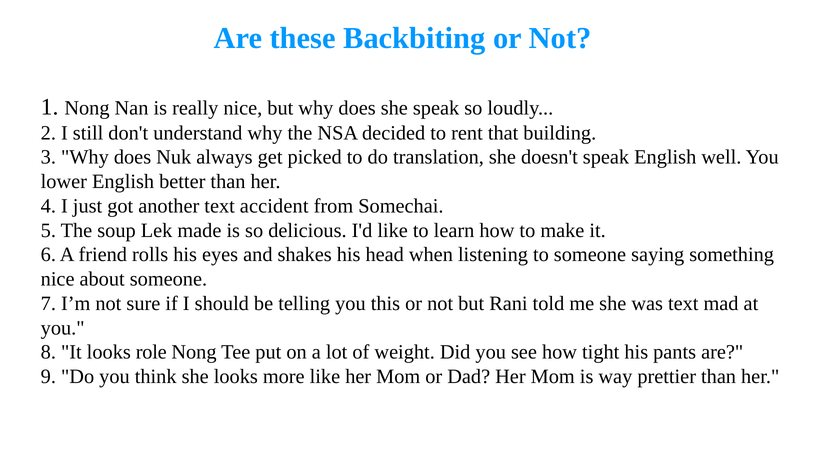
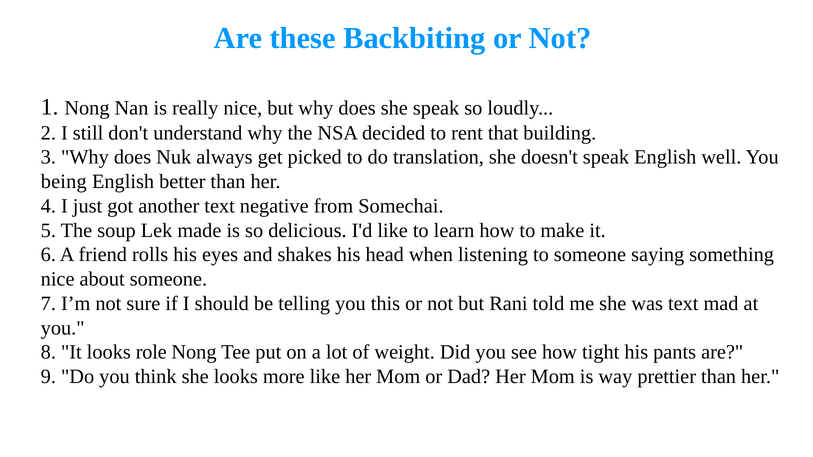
lower: lower -> being (64, 182)
accident: accident -> negative (274, 206)
